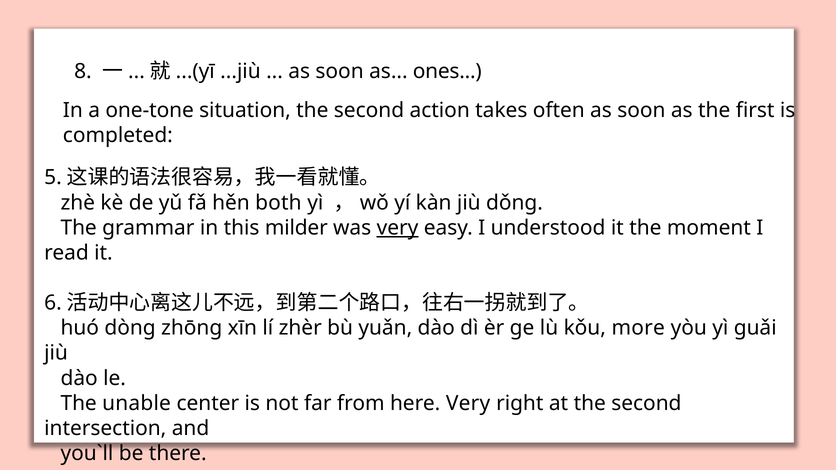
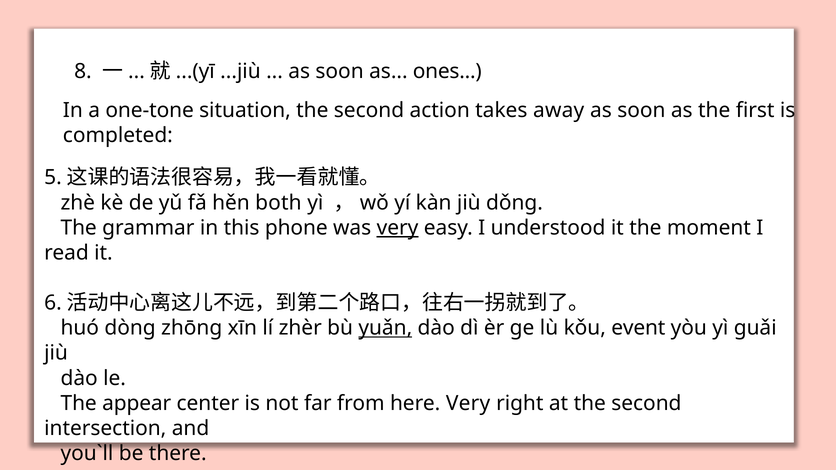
often: often -> away (559, 111)
milder: milder -> phone (296, 228)
yuǎn underline: none -> present (385, 328)
more: more -> event (638, 328)
unable: unable -> appear (137, 403)
